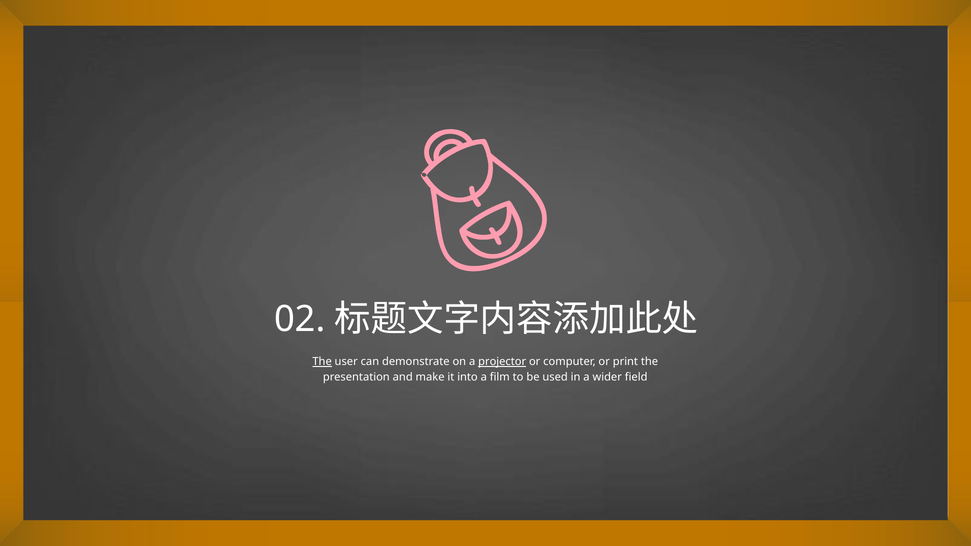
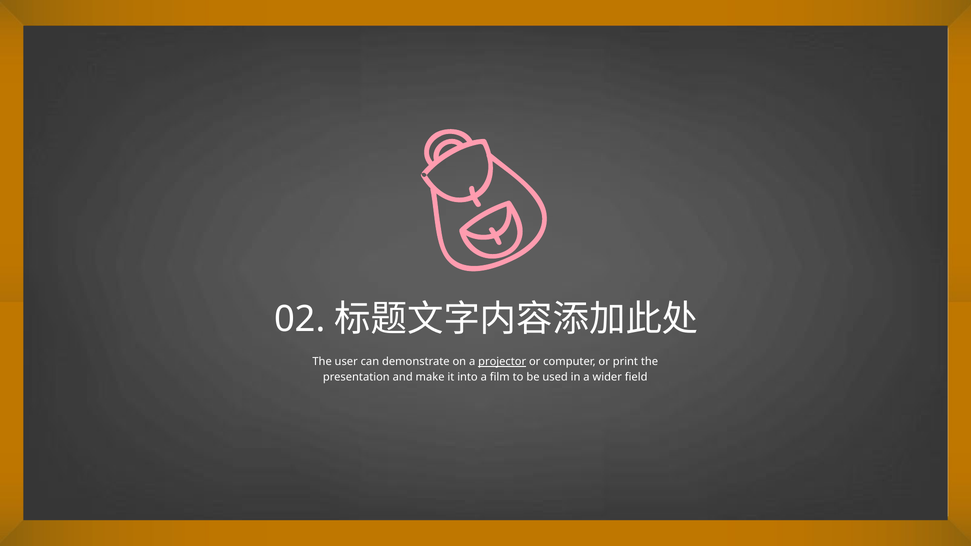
The underline: present -> none (322, 362)
